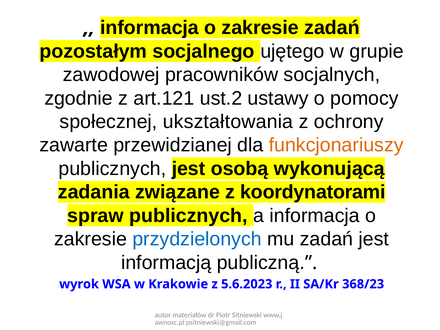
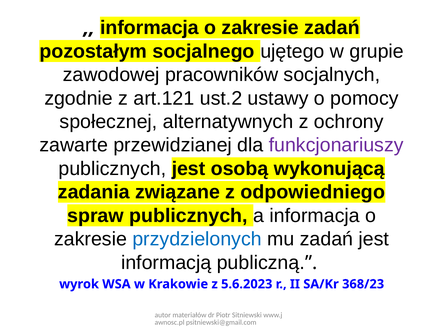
ukształtowania: ukształtowania -> alternatywnych (228, 122)
funkcjonariuszy colour: orange -> purple (336, 145)
koordynatorami: koordynatorami -> odpowiedniego (313, 192)
